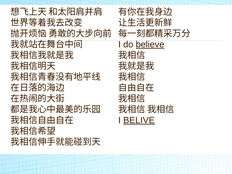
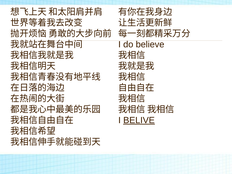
believe underline: present -> none (150, 44)
